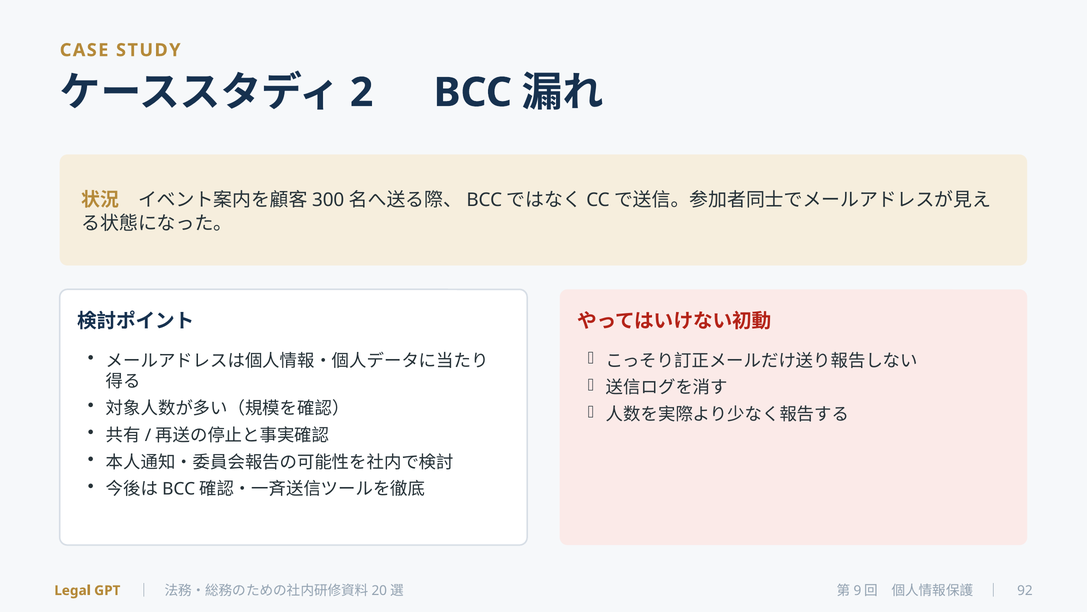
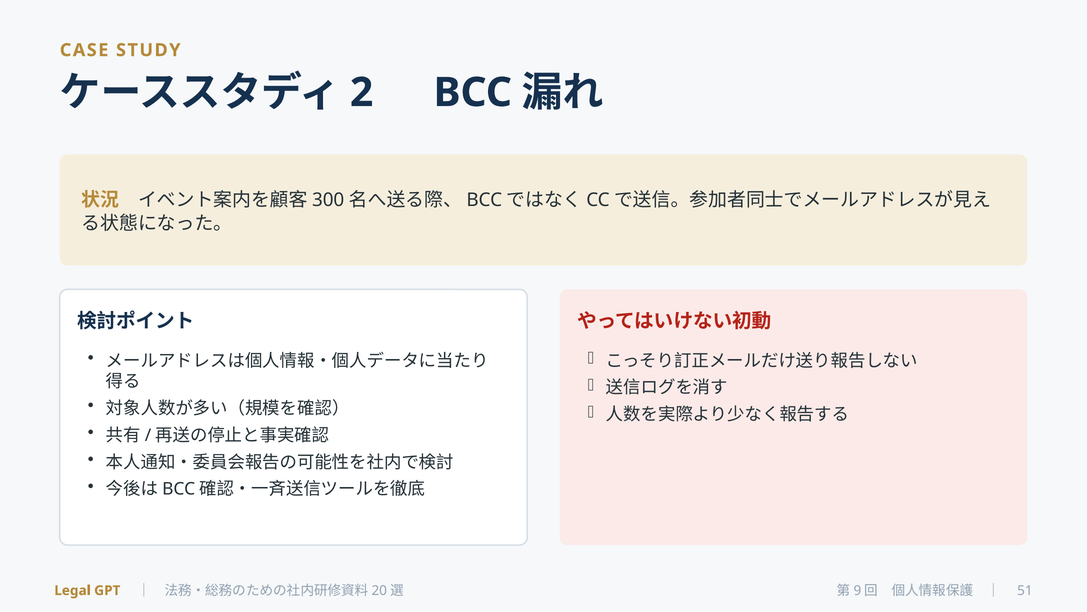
92: 92 -> 51 (1025, 590)
